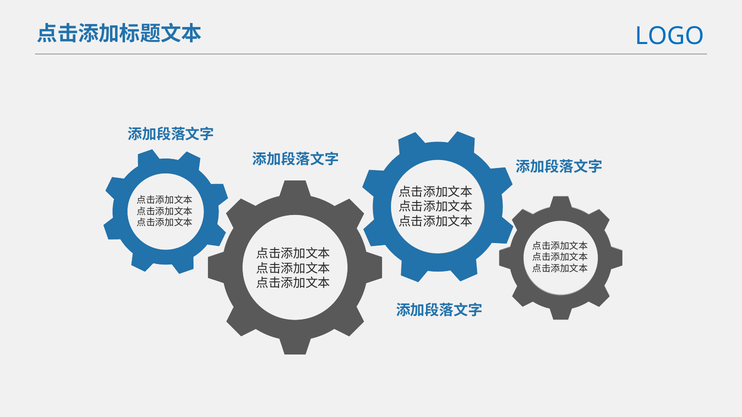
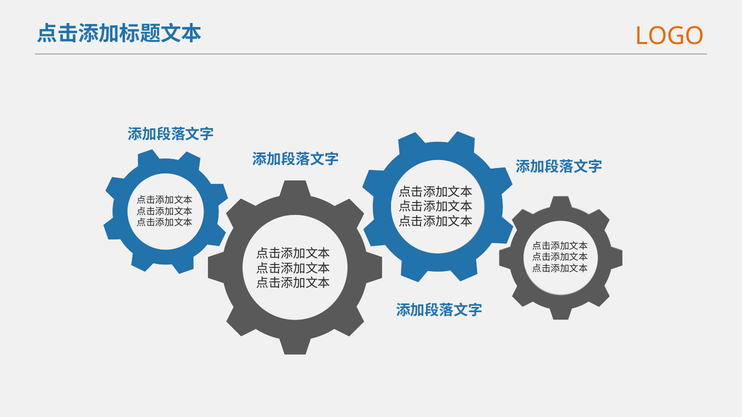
LOGO colour: blue -> orange (670, 36)
